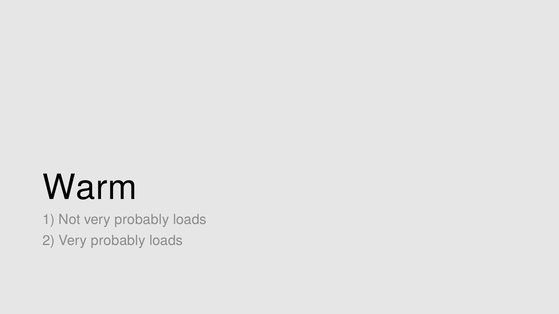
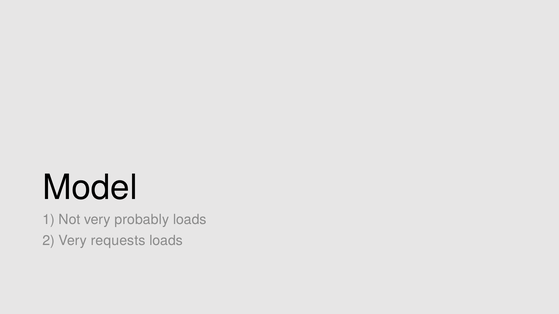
Warm: Warm -> Model (90, 188)
2 Very probably: probably -> requests (118, 241)
